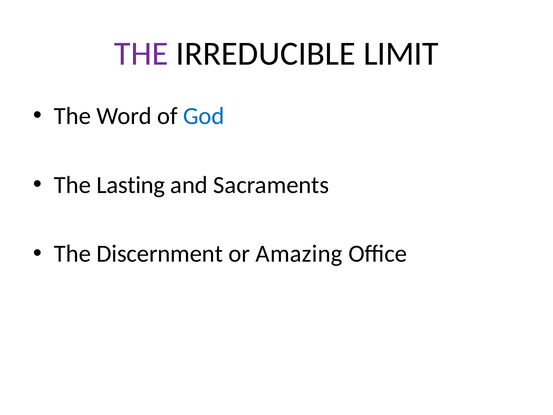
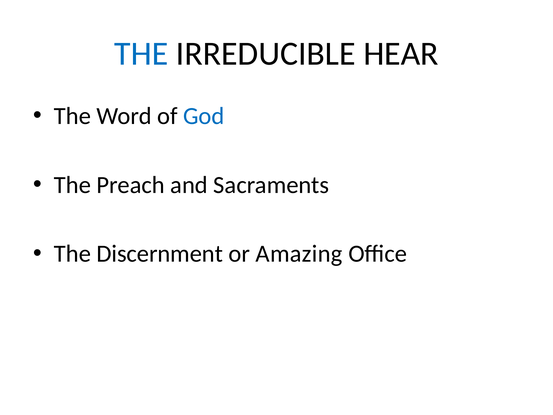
THE colour: purple -> blue (141, 54)
LIMIT: LIMIT -> HEAR (401, 54)
Lasting: Lasting -> Preach (131, 185)
